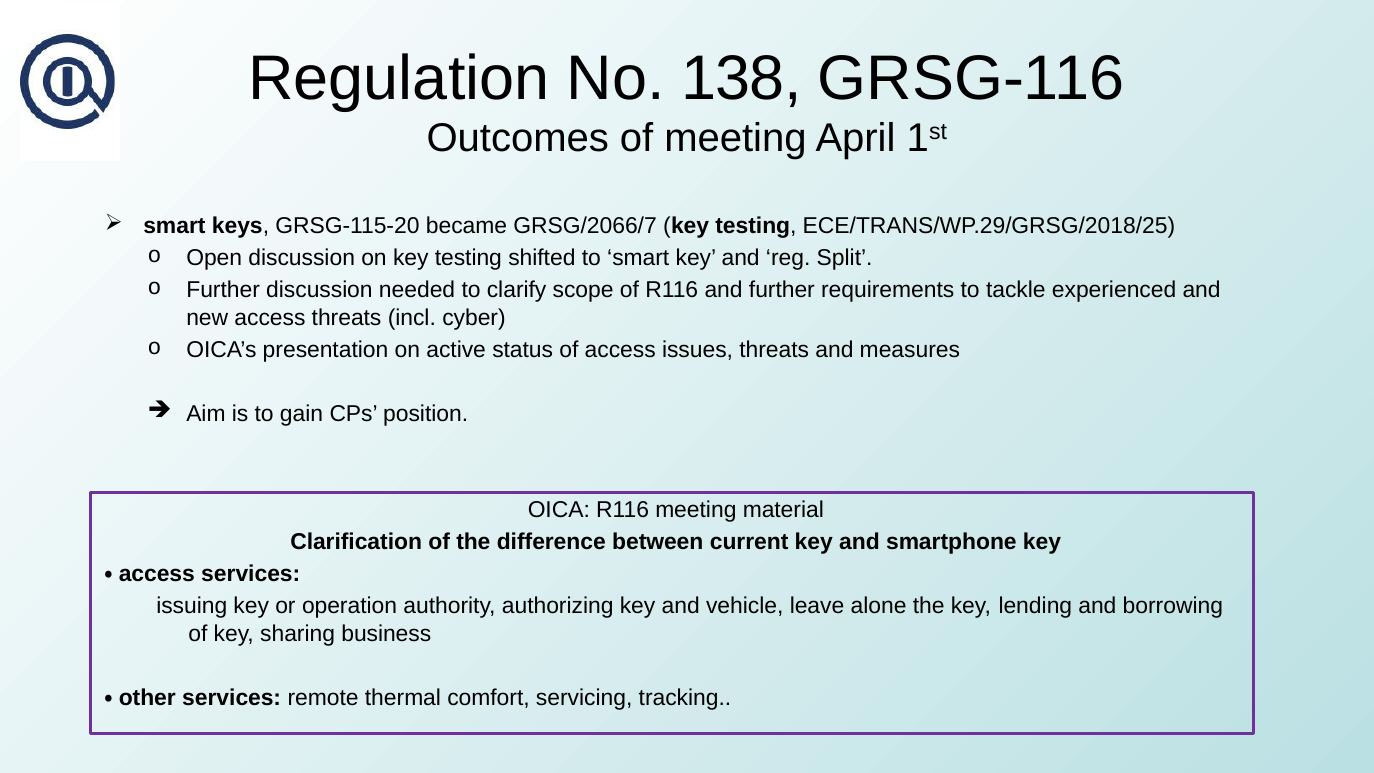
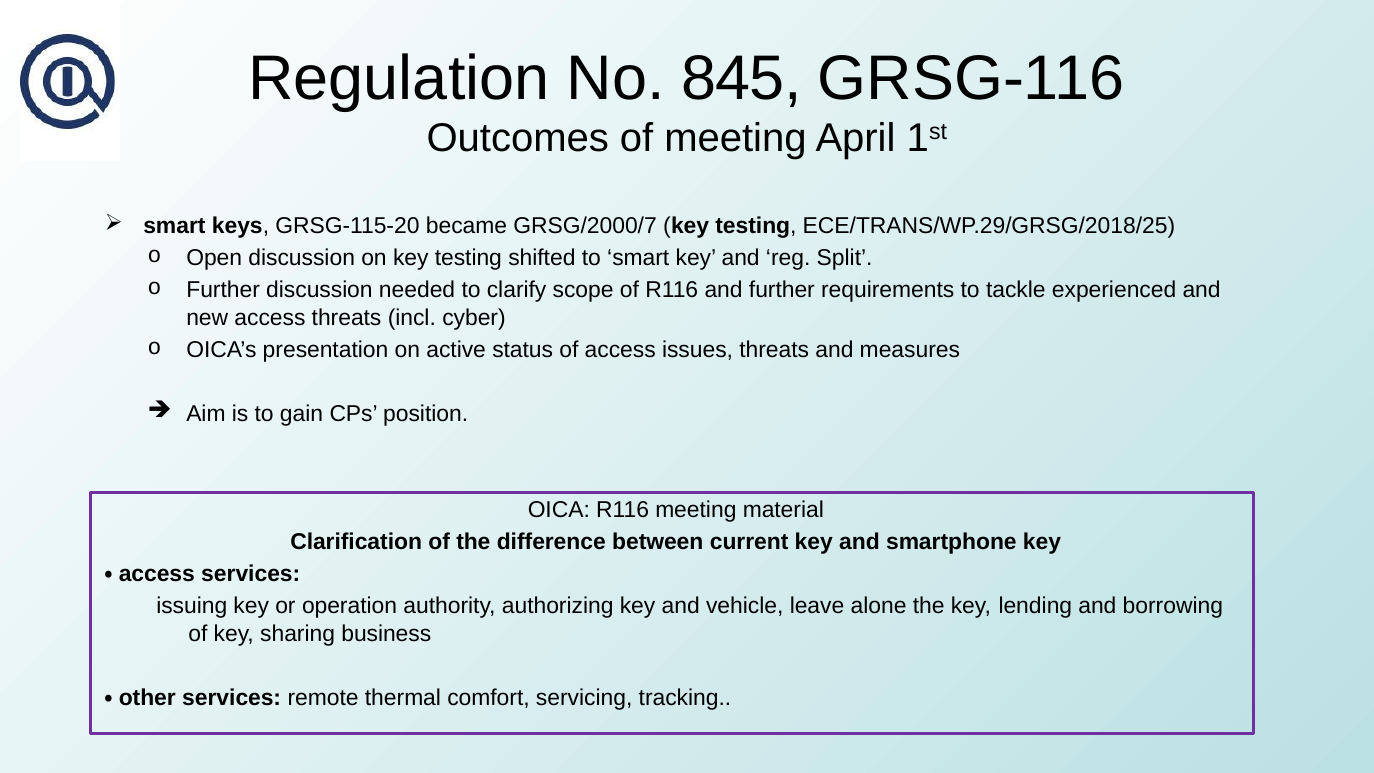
138: 138 -> 845 (742, 78)
GRSG/2066/7: GRSG/2066/7 -> GRSG/2000/7 (585, 226)
